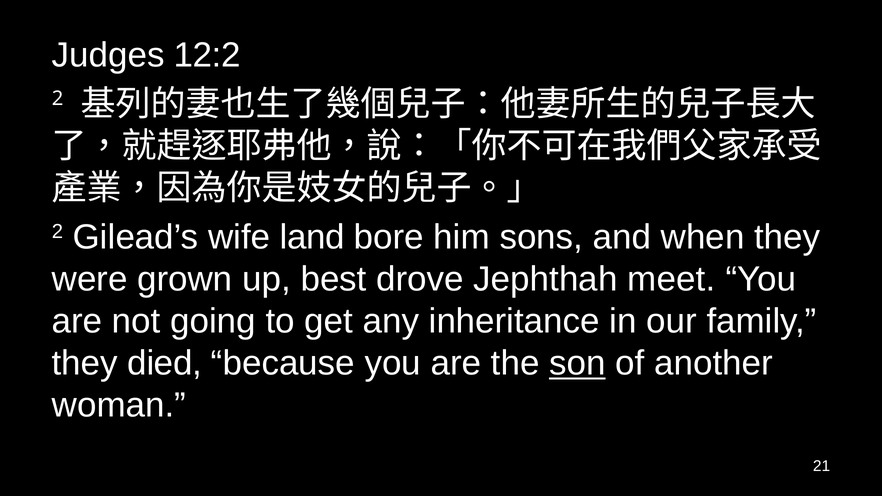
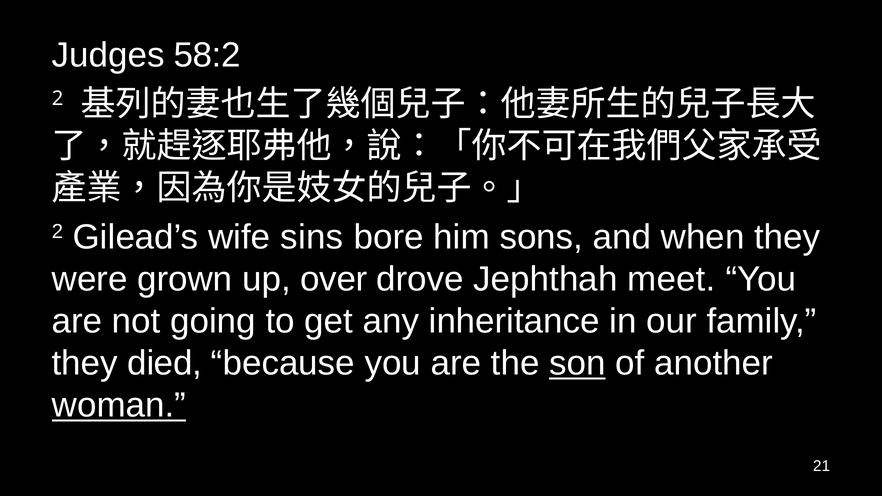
12:2: 12:2 -> 58:2 (207, 55)
land: land -> sins (312, 237)
best: best -> over (334, 279)
woman underline: none -> present (119, 405)
